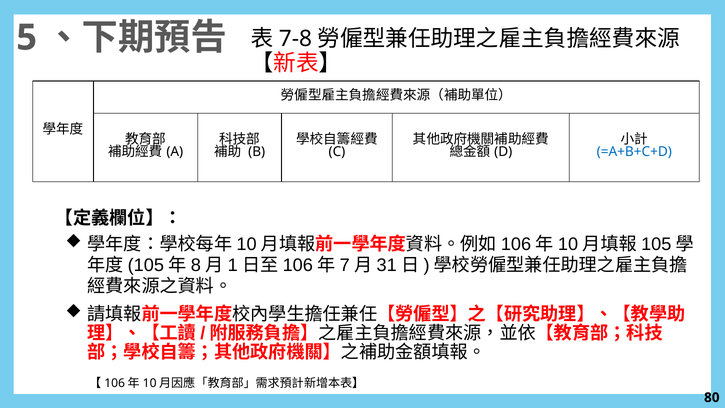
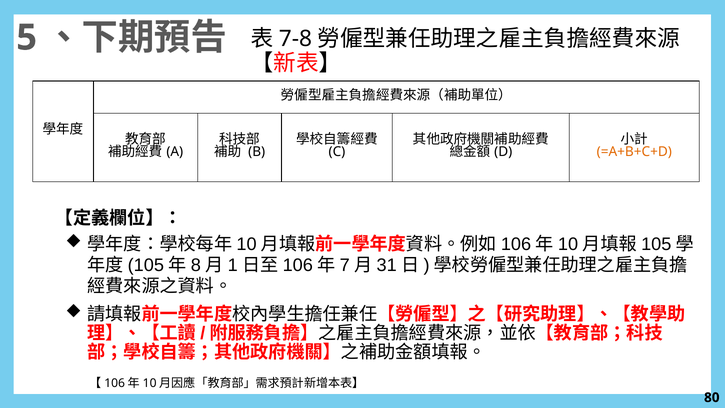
=A+B+C+D colour: blue -> orange (634, 152)
